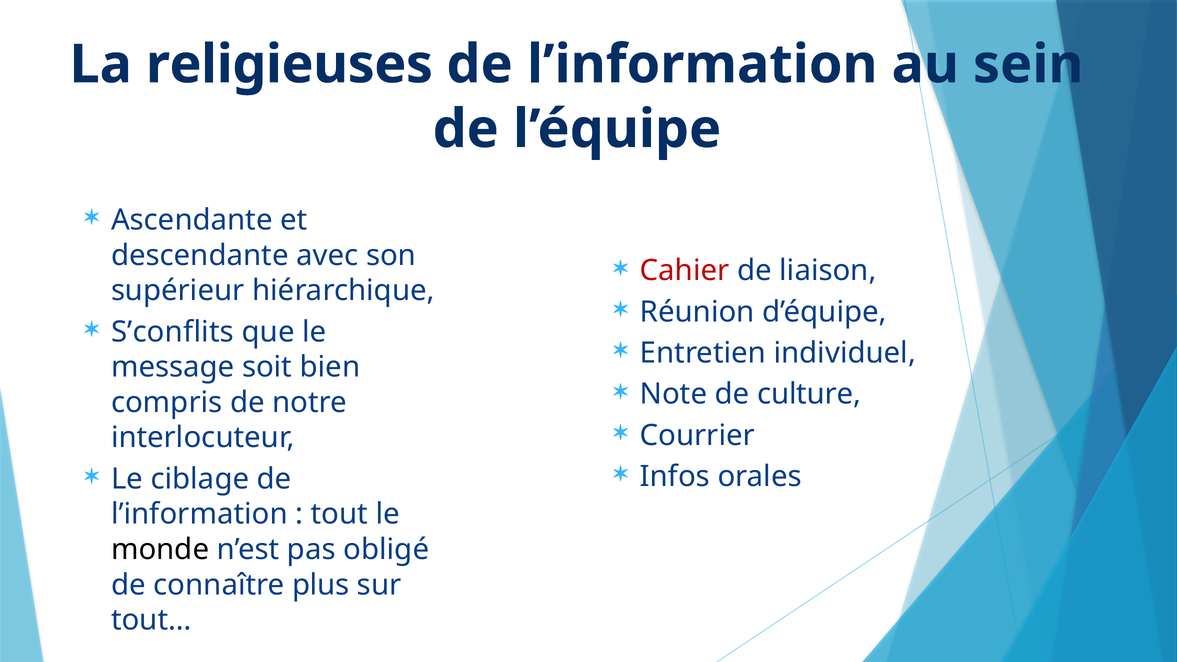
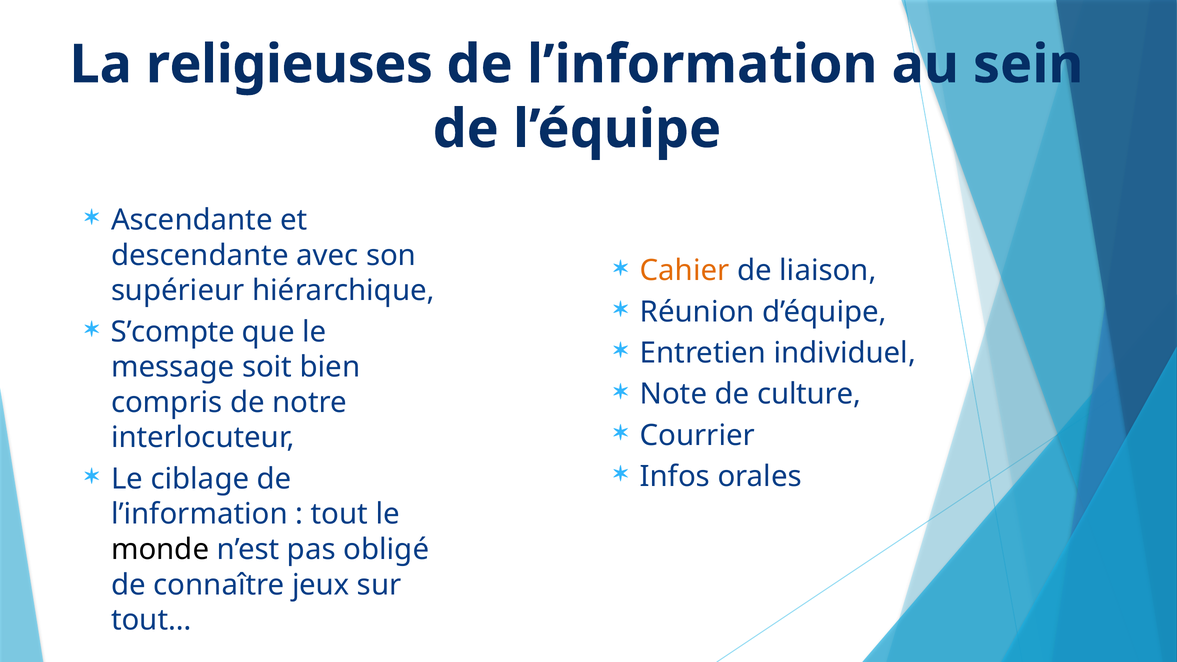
Cahier colour: red -> orange (685, 271)
S’conflits: S’conflits -> S’compte (173, 332)
plus: plus -> jeux (321, 585)
